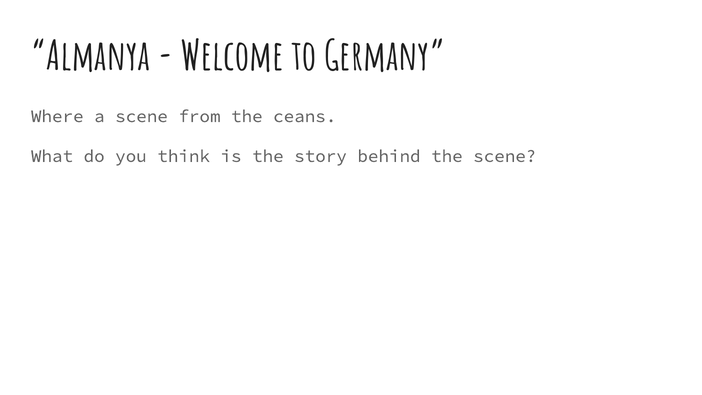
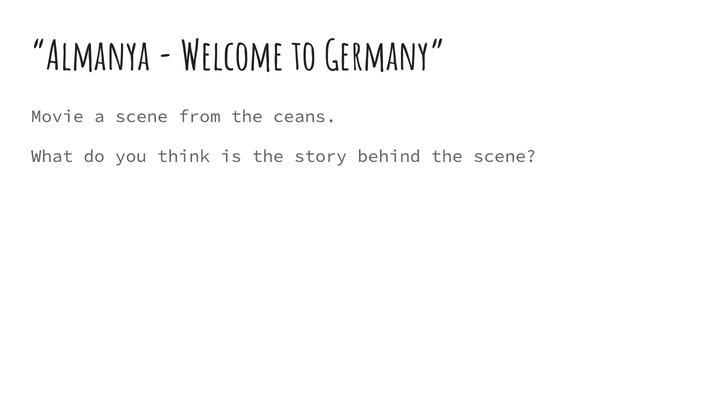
Where: Where -> Movie (57, 116)
